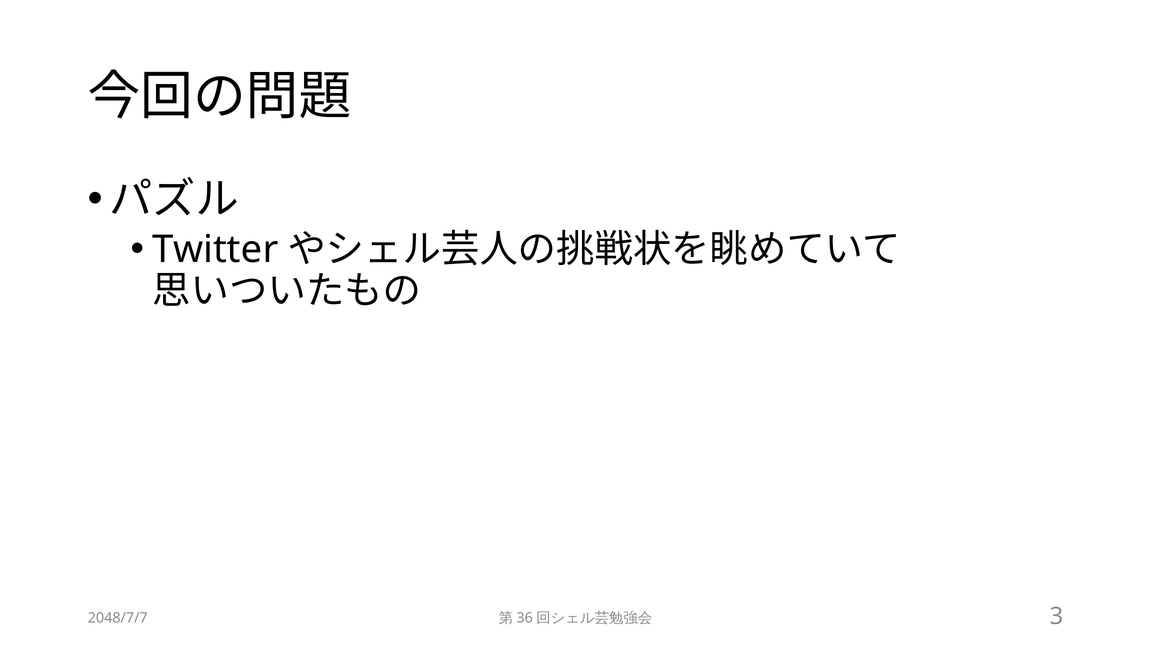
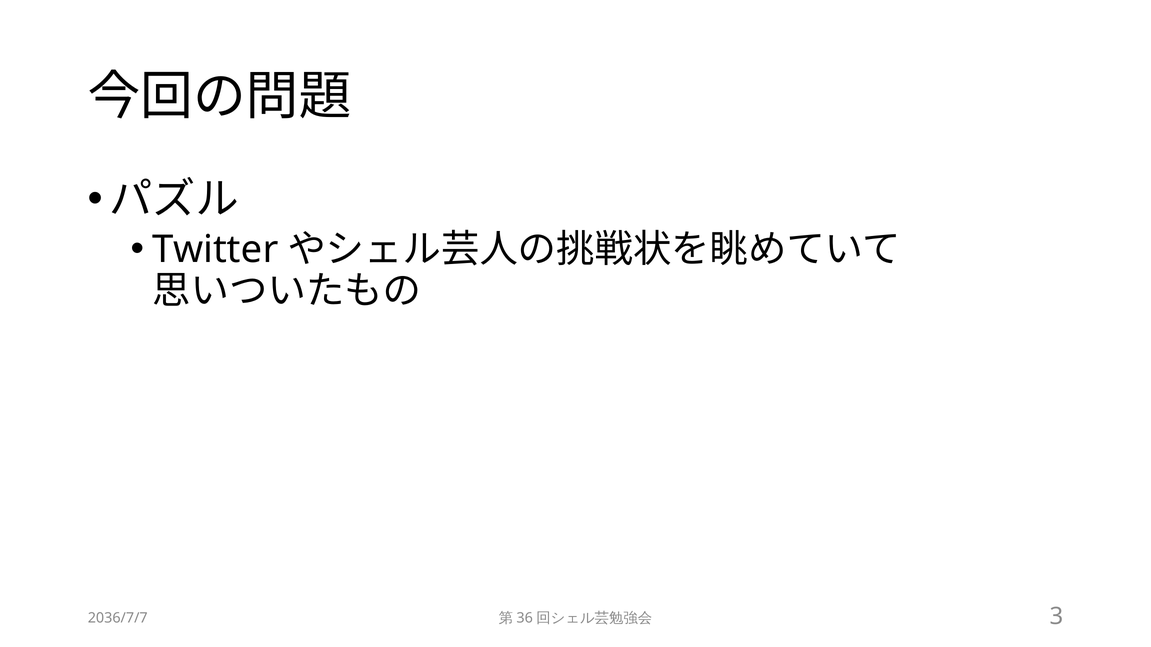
2048/7/7: 2048/7/7 -> 2036/7/7 (118, 618)
